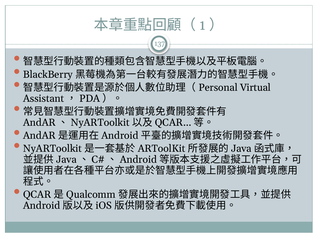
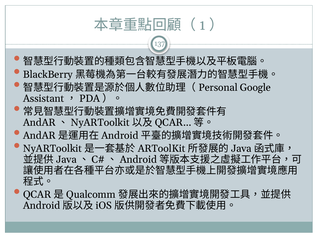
Virtual: Virtual -> Google (255, 88)
